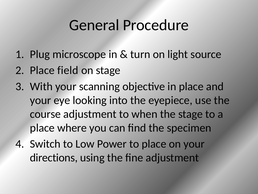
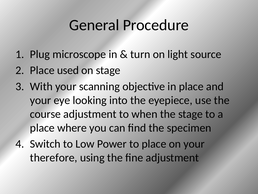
field: field -> used (68, 70)
directions: directions -> therefore (54, 157)
